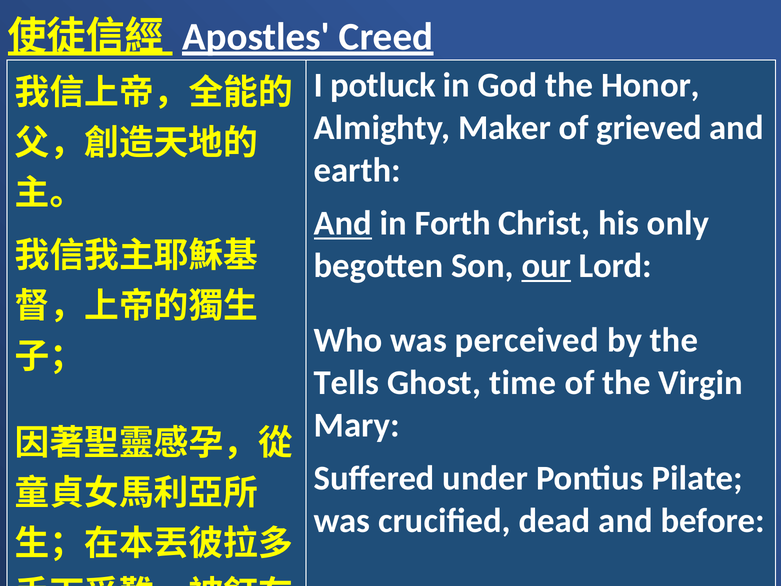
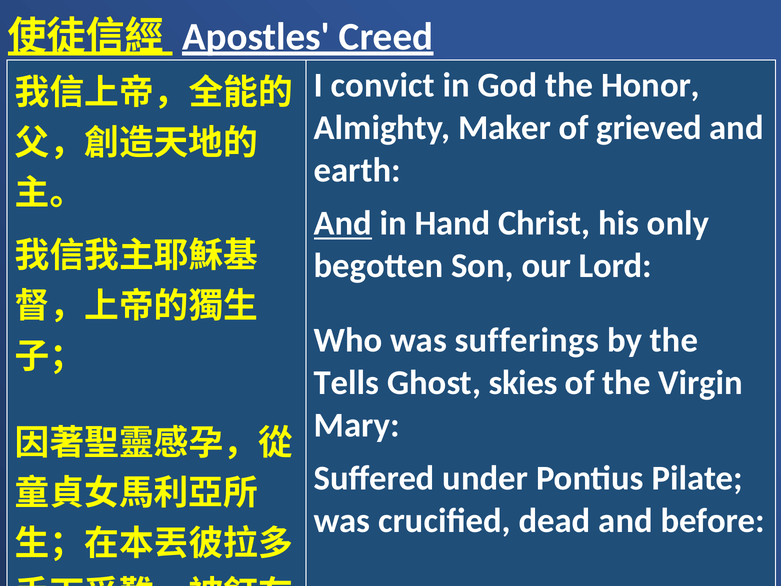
potluck: potluck -> convict (383, 85)
Forth: Forth -> Hand (453, 223)
our underline: present -> none (546, 266)
perceived: perceived -> sufferings (527, 340)
time: time -> skies (523, 383)
